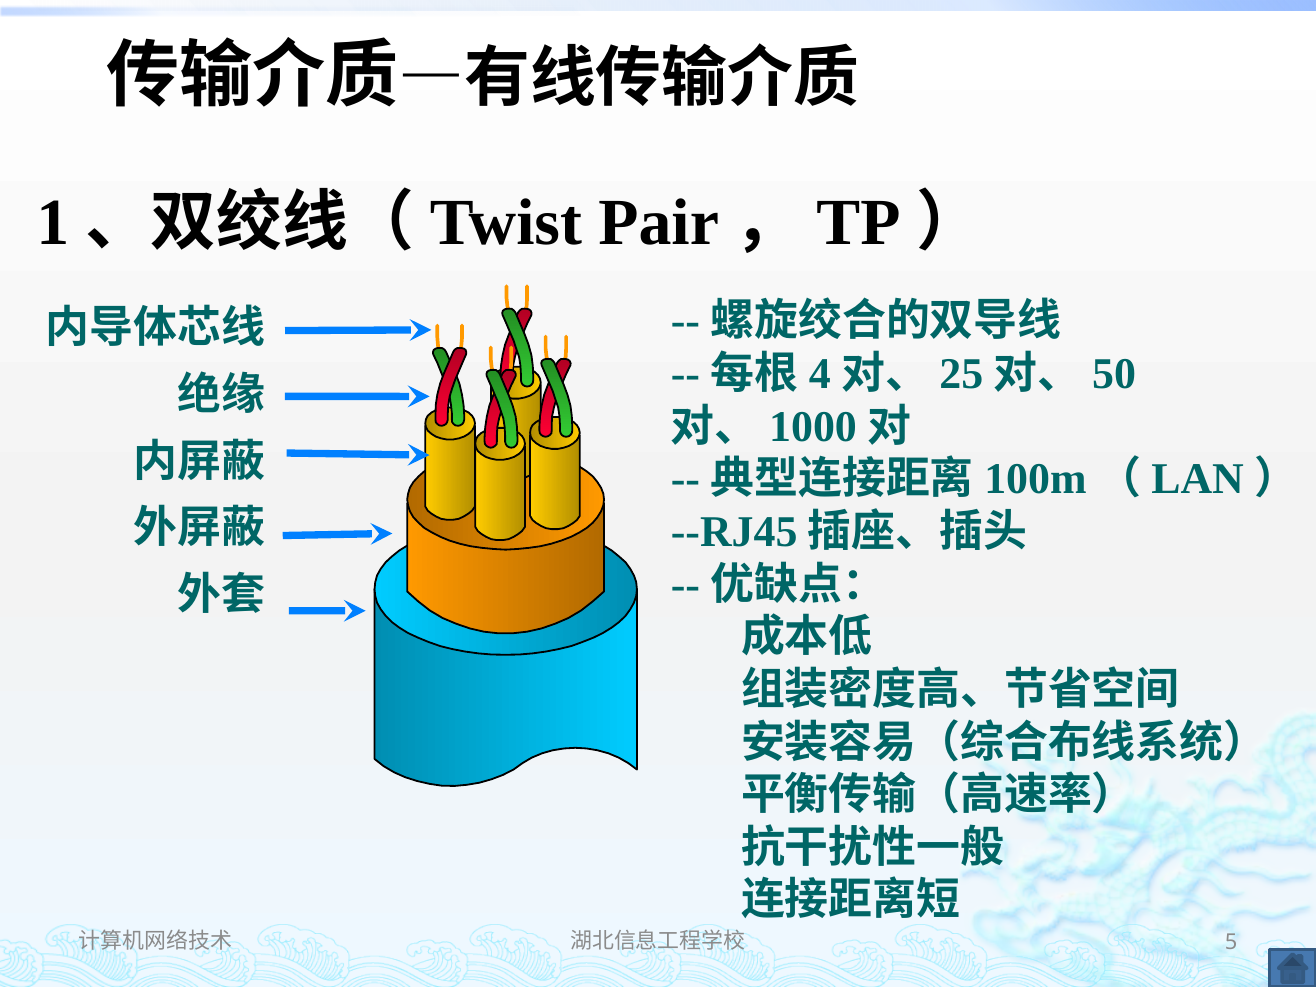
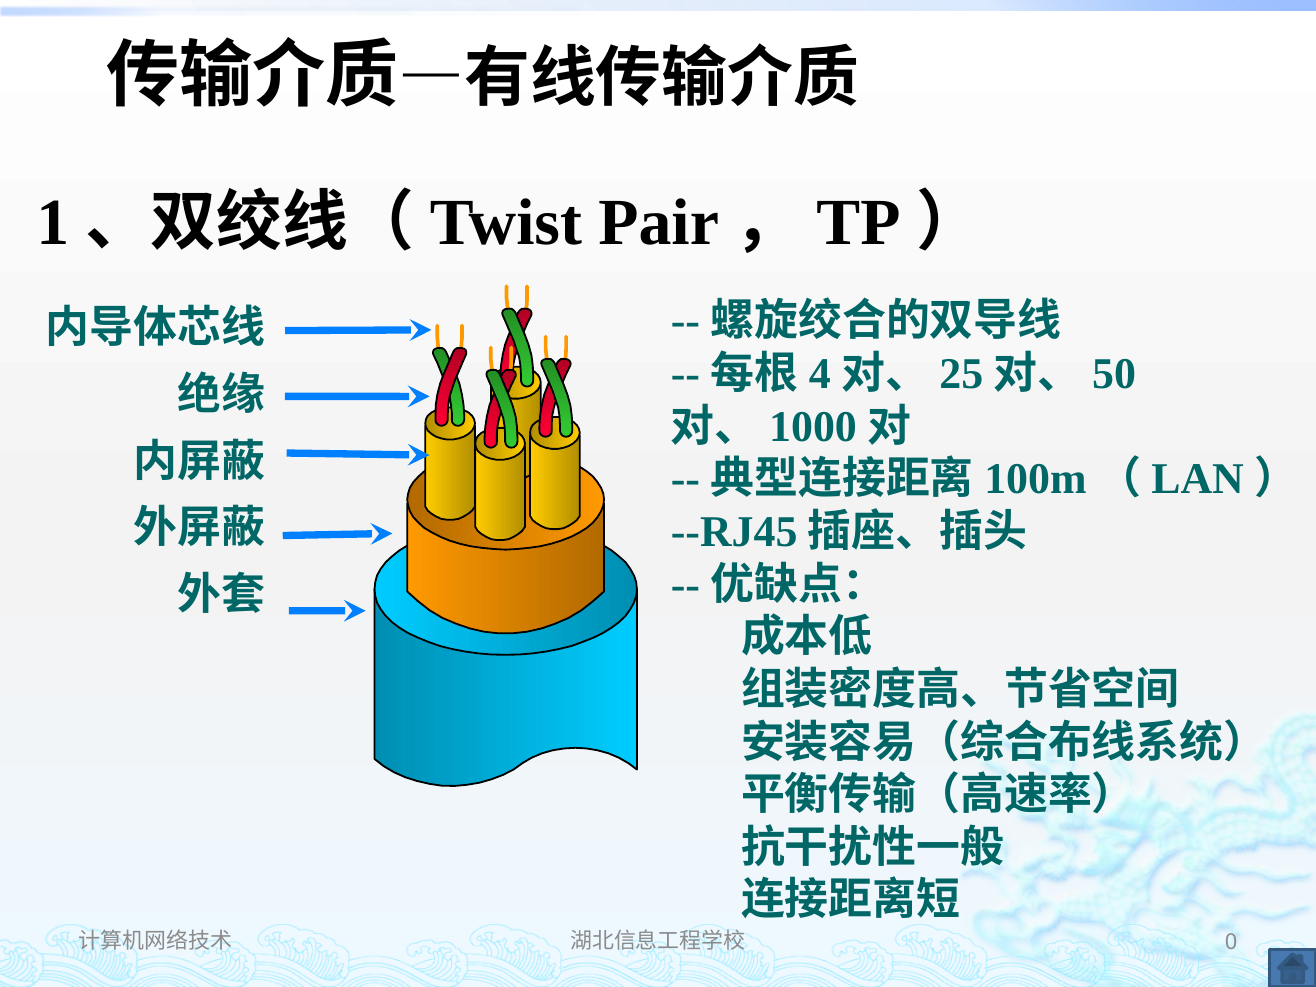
5: 5 -> 0 (1231, 942)
